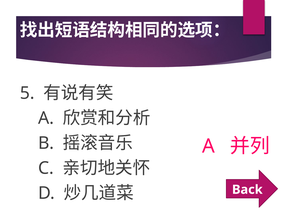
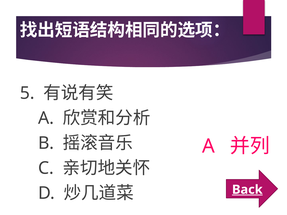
Back underline: none -> present (247, 190)
